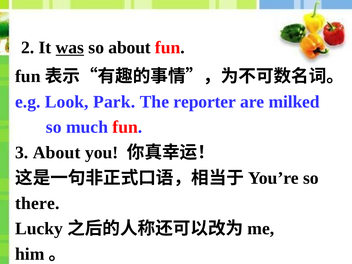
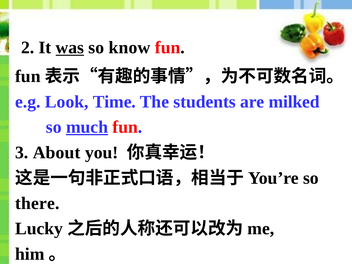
so about: about -> know (129, 48)
Park: Park -> Time (114, 102)
reporter: reporter -> students (205, 102)
much underline: none -> present (87, 127)
